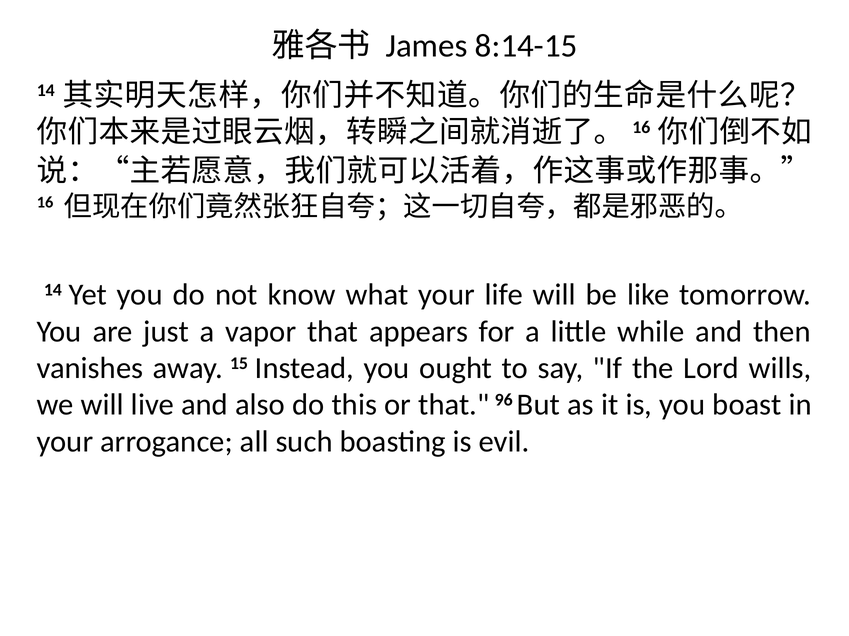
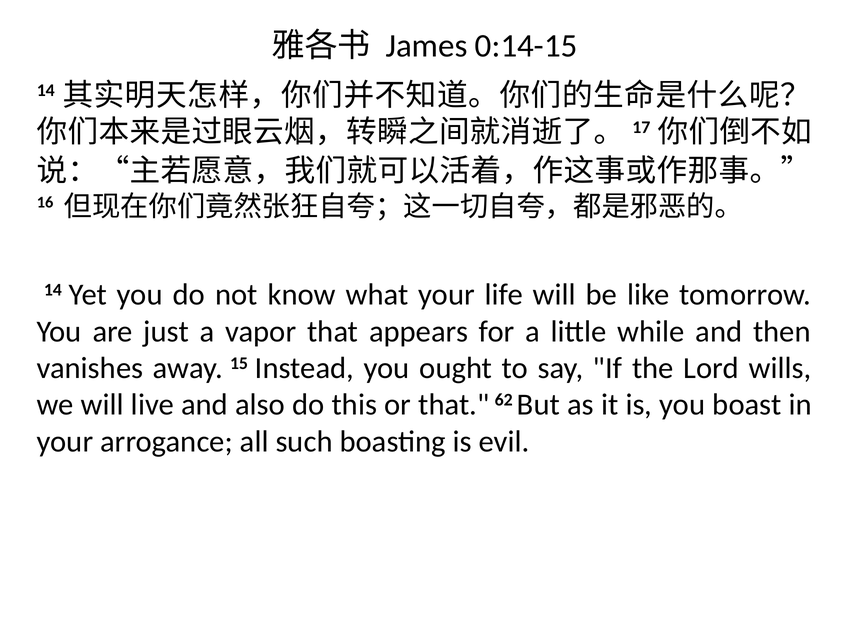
8:14-15: 8:14-15 -> 0:14-15 (526, 46)
16: 16 -> 17 (641, 127)
96: 96 -> 62 (504, 400)
